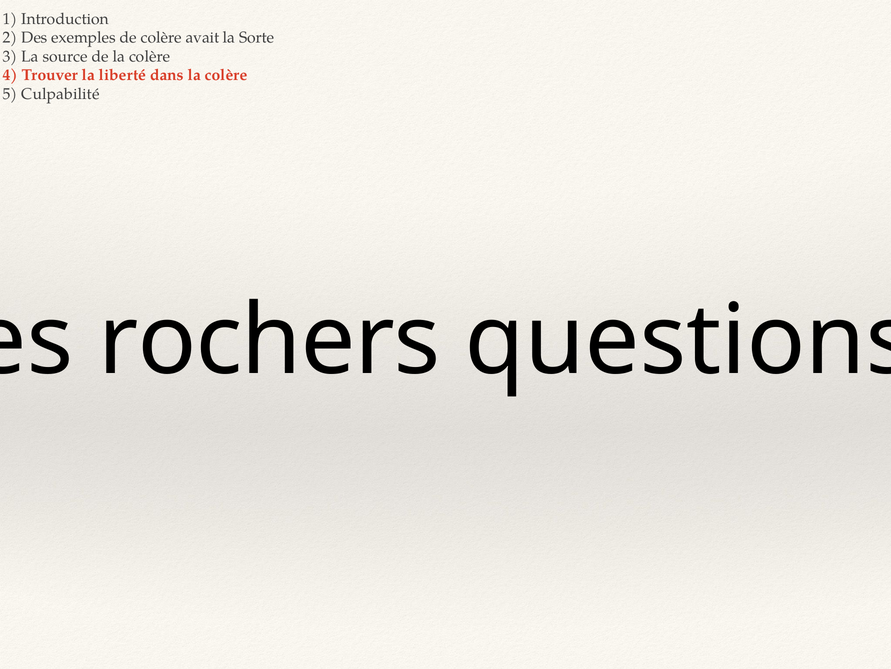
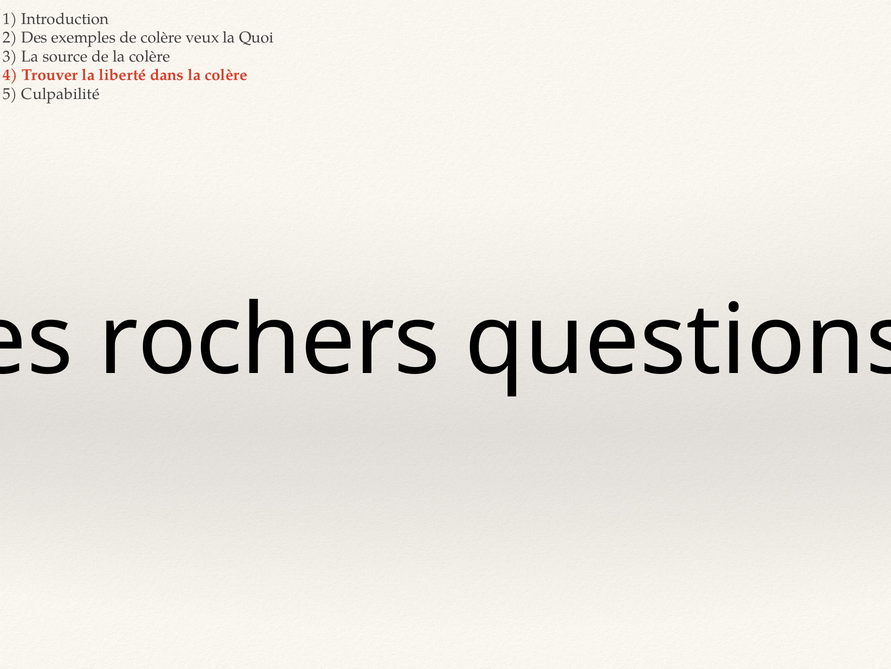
avait: avait -> veux (202, 38)
Sorte: Sorte -> Quoi (257, 38)
